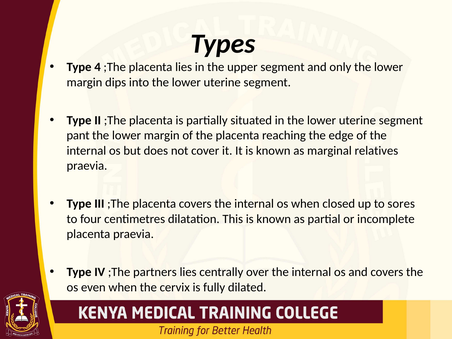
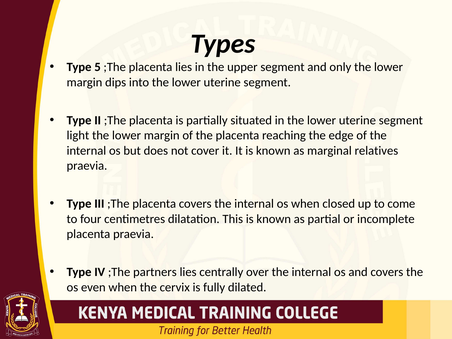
4: 4 -> 5 (98, 67)
pant: pant -> light (78, 136)
sores: sores -> come (401, 204)
